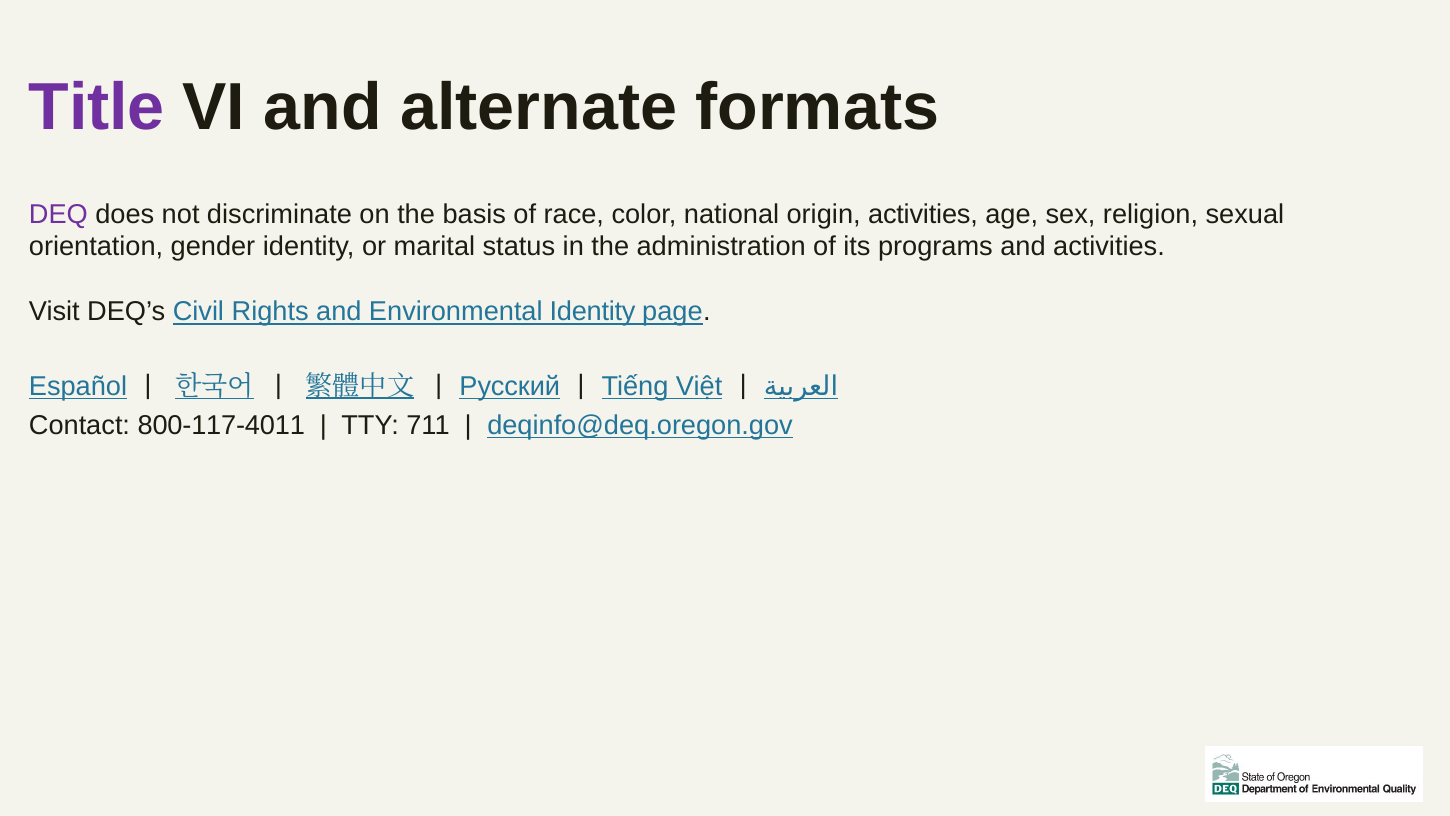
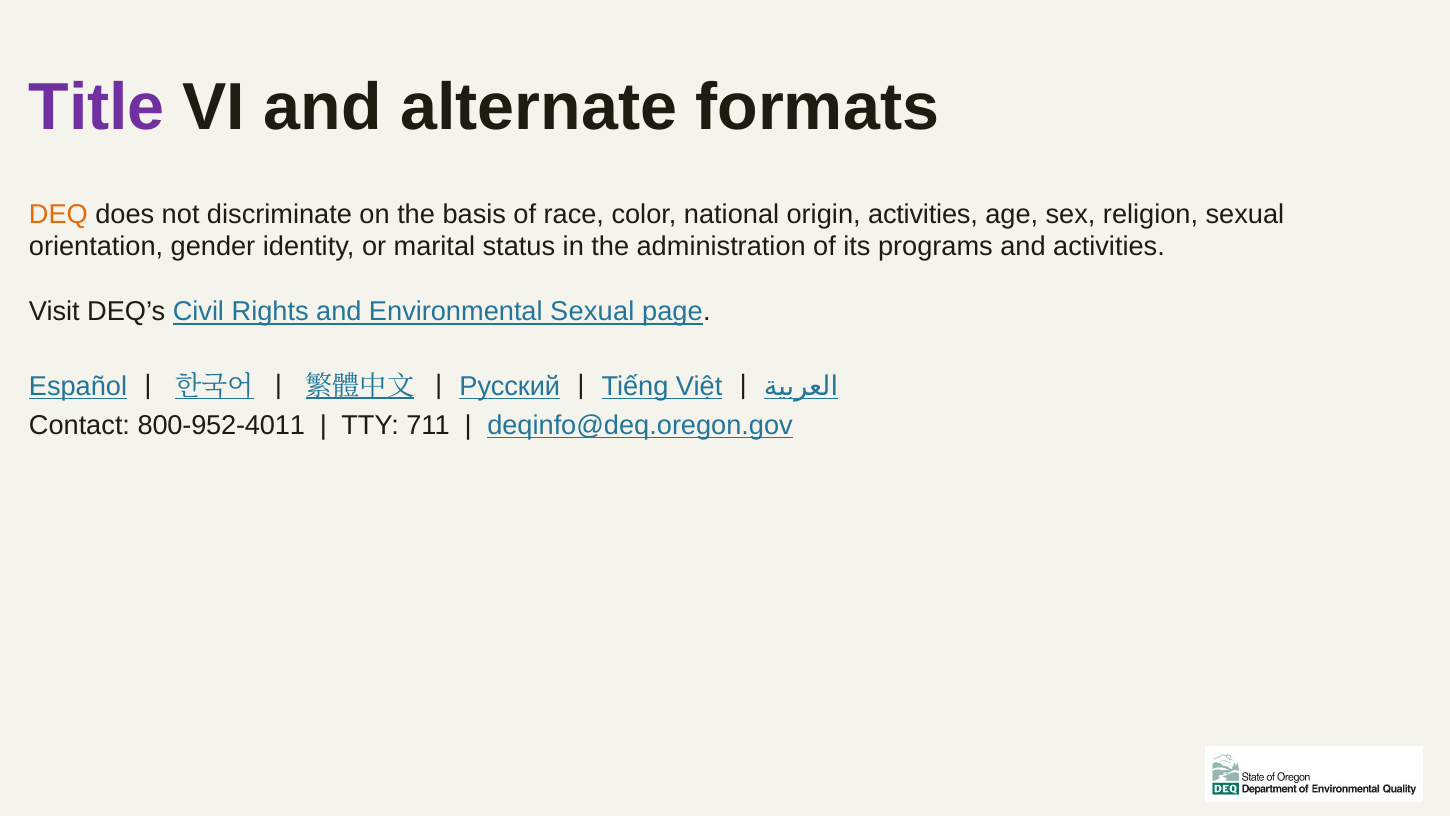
DEQ colour: purple -> orange (58, 214)
Environmental Identity: Identity -> Sexual (592, 312)
800-117-4011: 800-117-4011 -> 800-952-4011 (221, 425)
